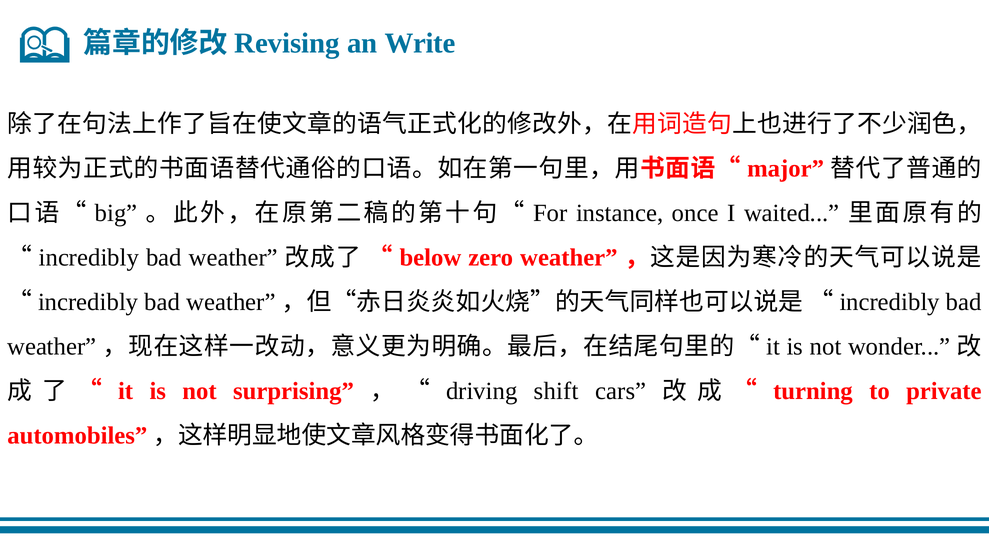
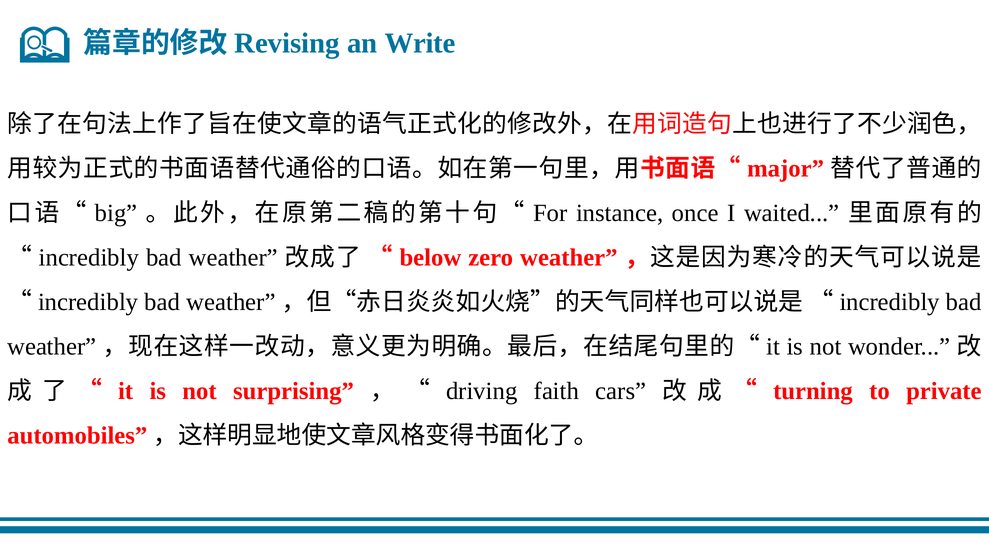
shift: shift -> faith (556, 391)
